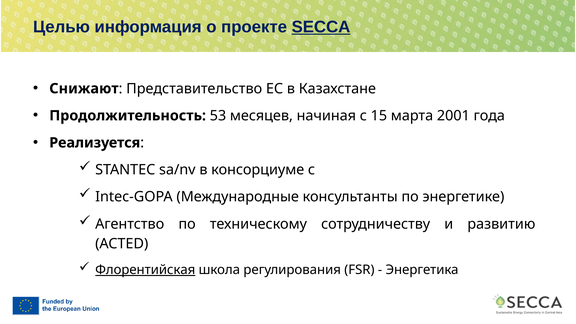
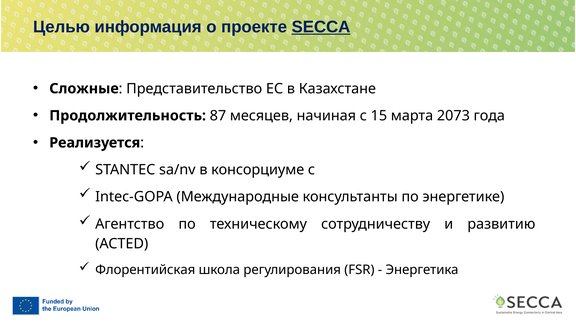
Снижают: Снижают -> Сложные (84, 89)
53: 53 -> 87 (218, 116)
2001: 2001 -> 2073 (453, 116)
Флорентийская underline: present -> none (145, 270)
